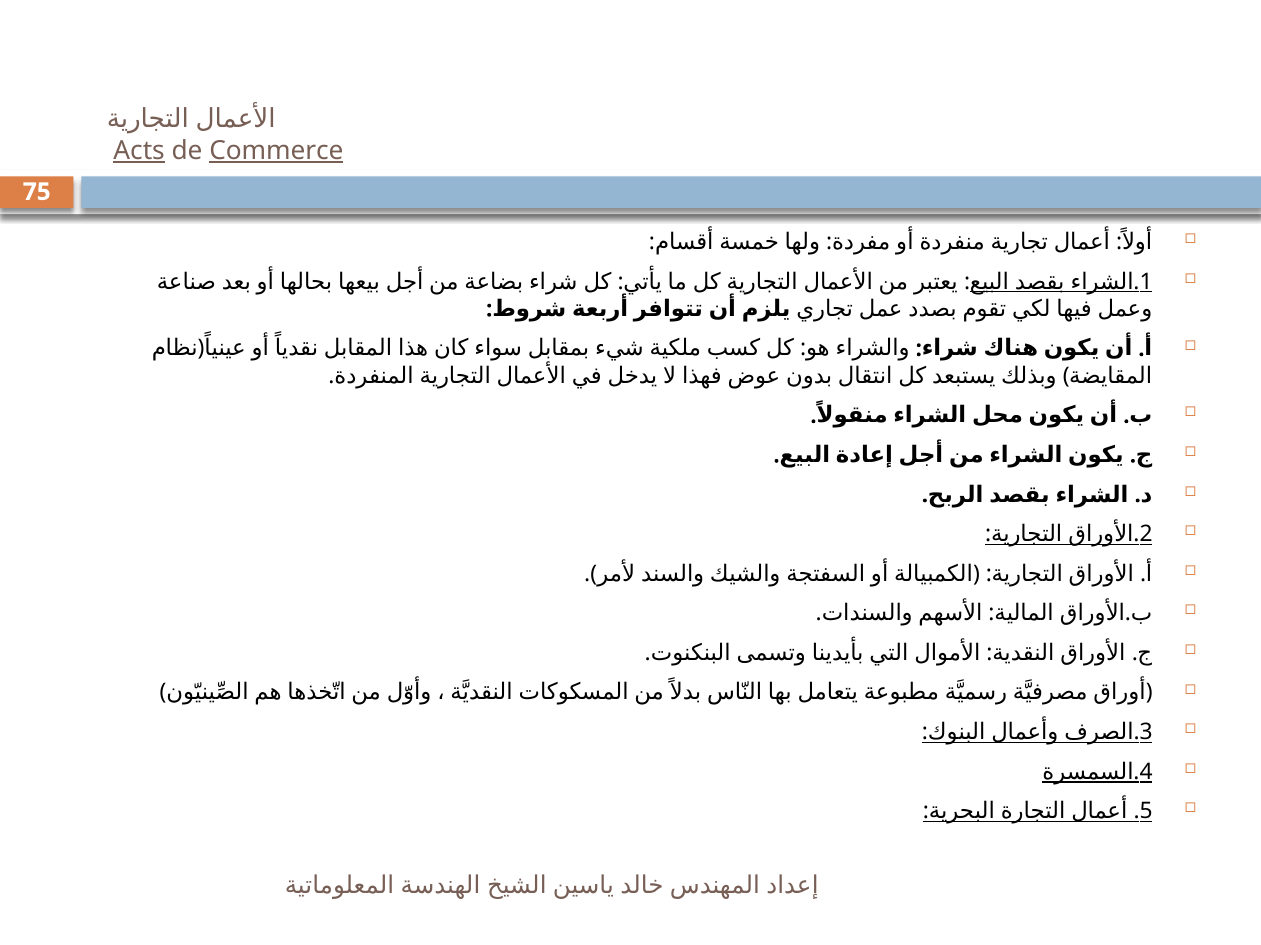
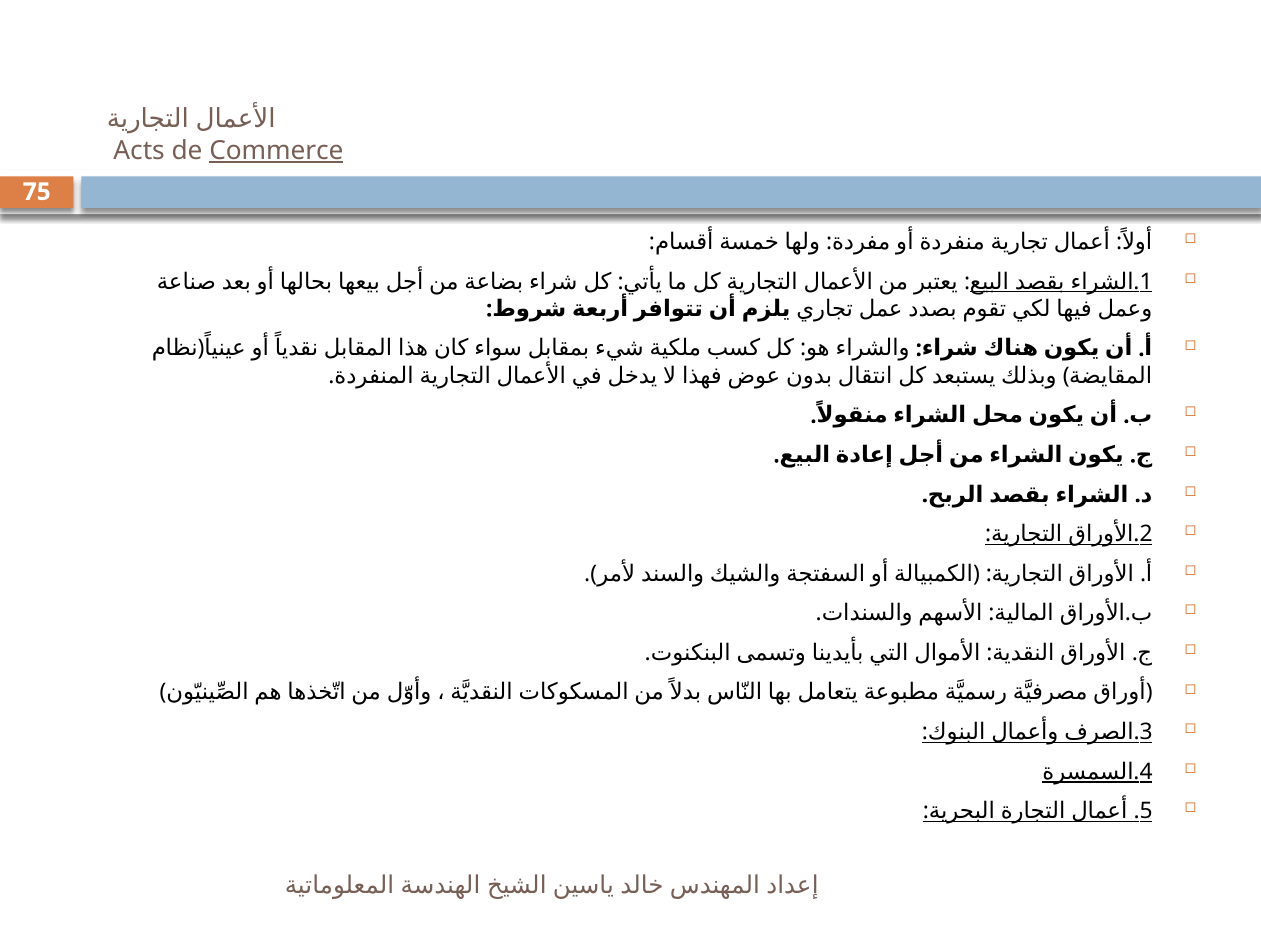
Acts underline: present -> none (139, 151)
